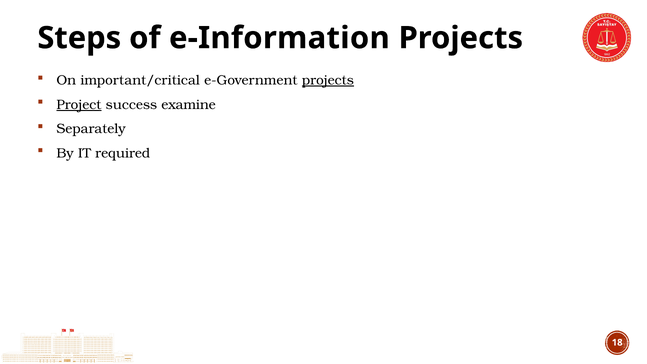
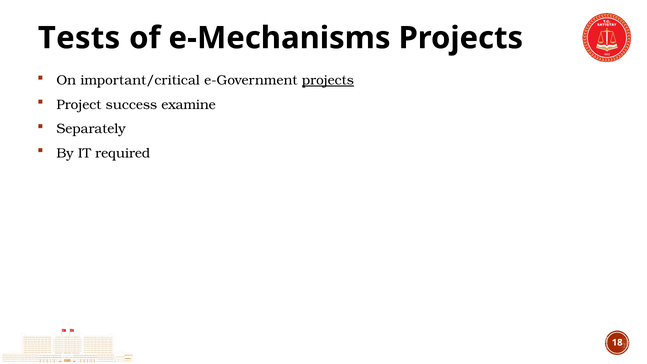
Steps: Steps -> Tests (79, 38)
e-Information: e-Information -> e-Mechanisms (280, 38)
Project underline: present -> none (79, 105)
